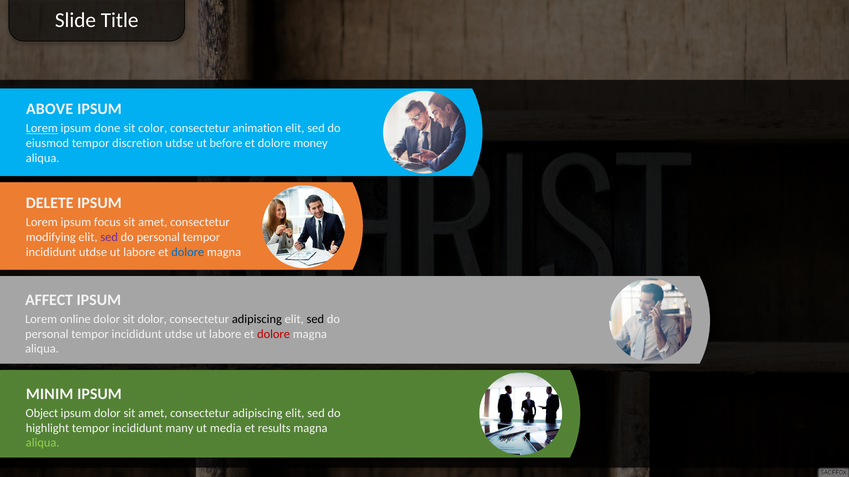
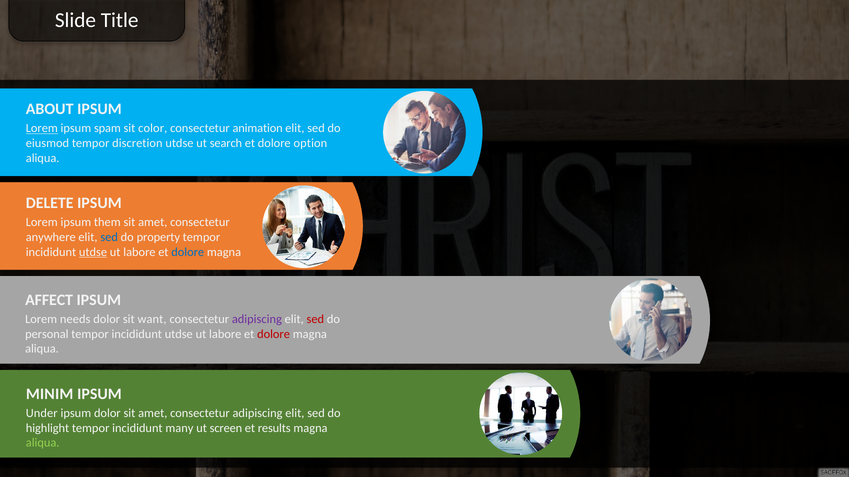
ABOVE: ABOVE -> ABOUT (50, 109)
done: done -> spam (107, 129)
before: before -> search (226, 143)
money: money -> option (310, 143)
focus: focus -> them (107, 222)
modifying: modifying -> anywhere (51, 237)
sed colour: purple -> blue (109, 237)
personal: personal -> property (158, 237)
utdse underline: none -> present (93, 252)
online: online -> needs (75, 320)
sit dolor: dolor -> want (152, 320)
adipiscing colour: black -> purple (257, 320)
sed colour: black -> red (315, 320)
Object: Object -> Under (42, 414)
media: media -> screen (226, 428)
